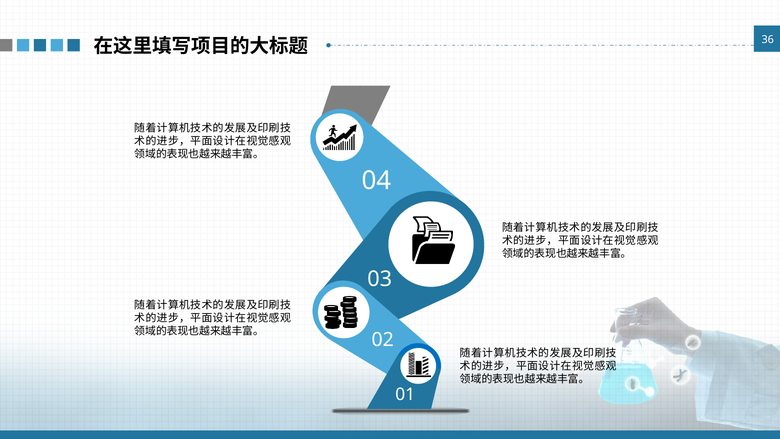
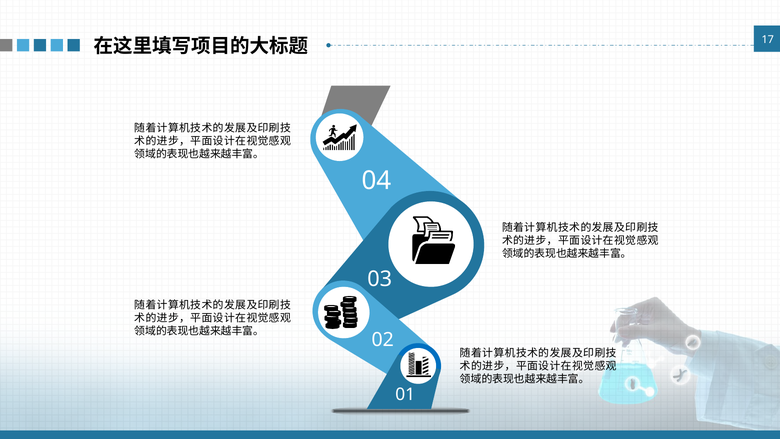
36: 36 -> 17 (768, 40)
